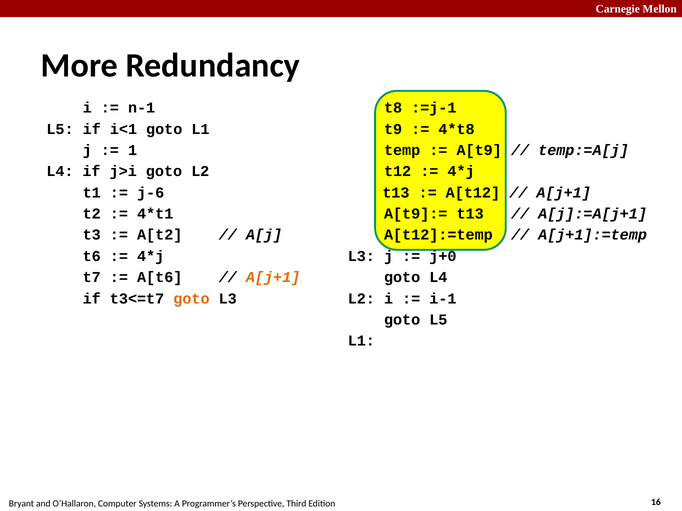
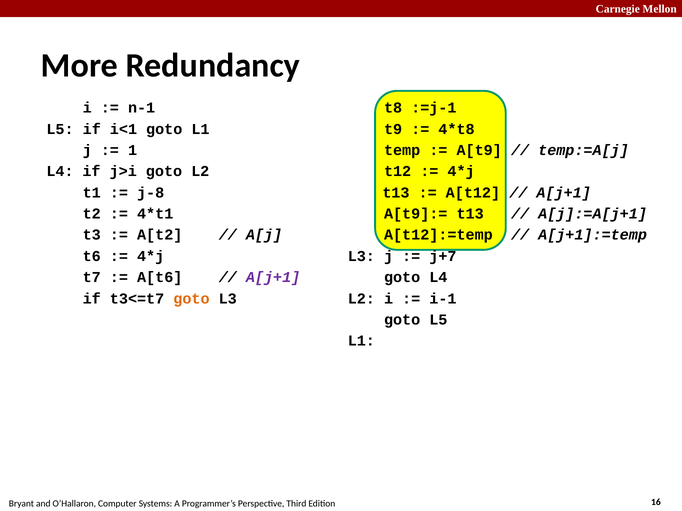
j-6: j-6 -> j-8 (151, 193)
j+0: j+0 -> j+7 (443, 256)
A[j+1 colour: orange -> purple (273, 278)
